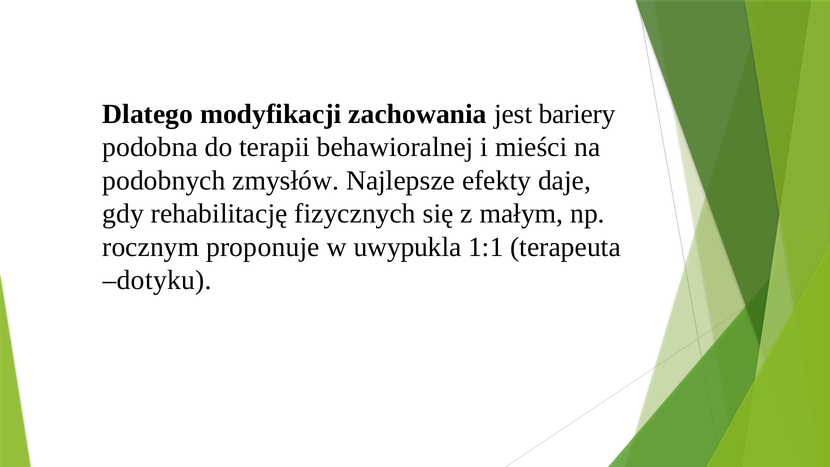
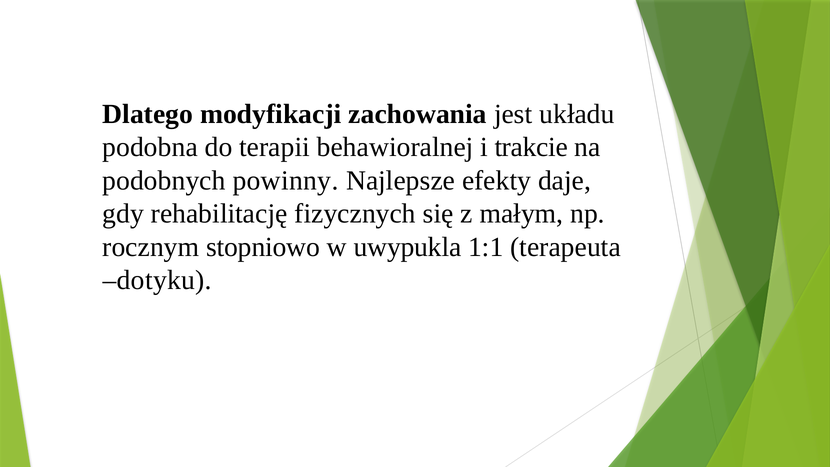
bariery: bariery -> układu (577, 114)
mieści: mieści -> trakcie (531, 147)
zmysłów: zmysłów -> powinny (286, 180)
proponuje: proponuje -> stopniowo (263, 247)
